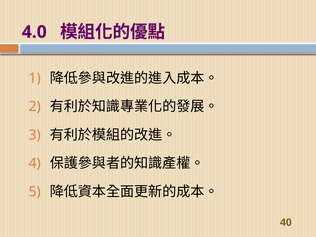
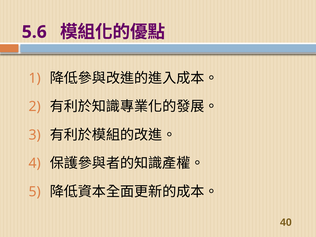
4.0: 4.0 -> 5.6 (34, 32)
